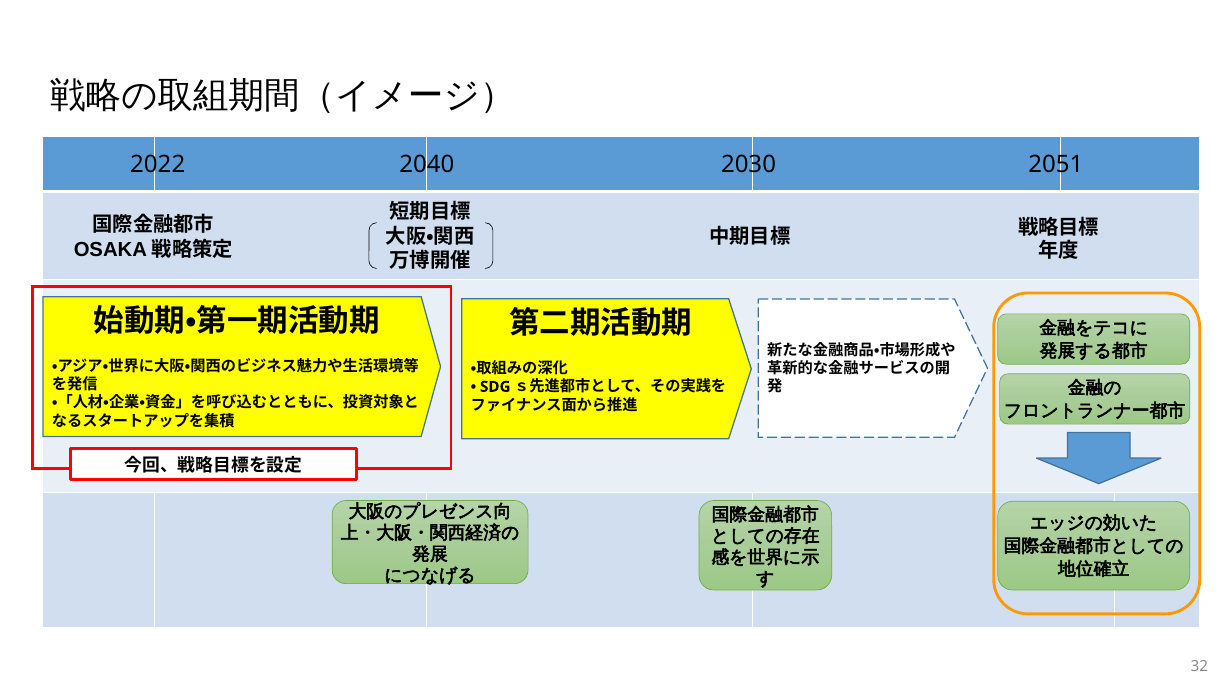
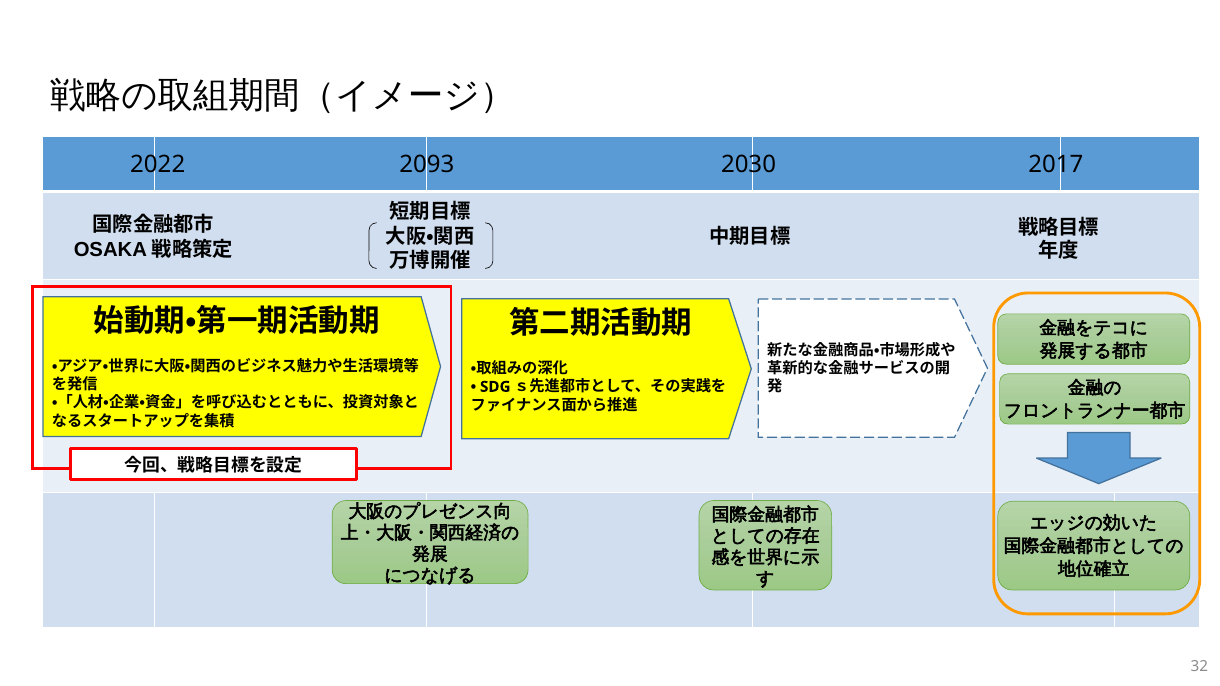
2040: 2040 -> 2093 (427, 165)
2051: 2051 -> 2017 (1056, 165)
